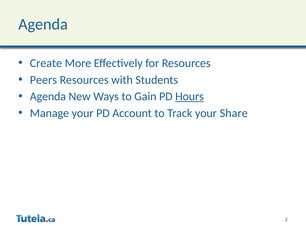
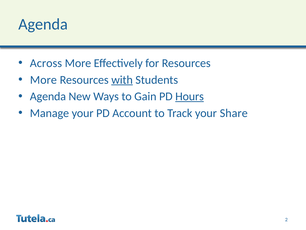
Create: Create -> Across (46, 63)
Peers: Peers -> More (43, 80)
with underline: none -> present (122, 80)
